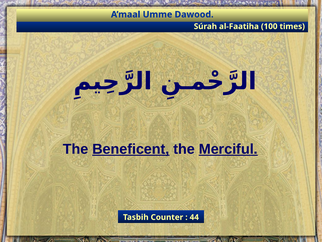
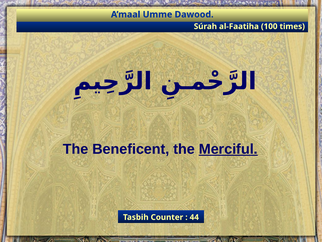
Beneficent underline: present -> none (131, 149)
